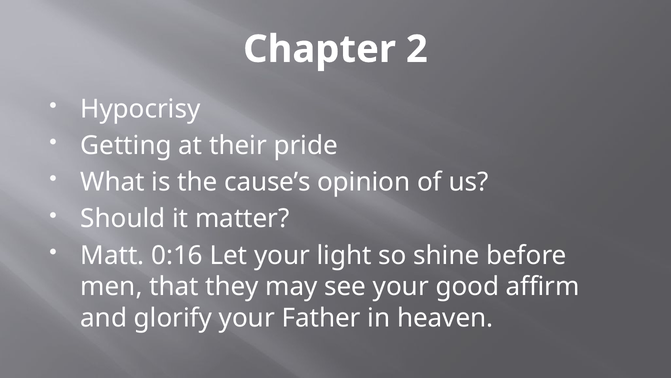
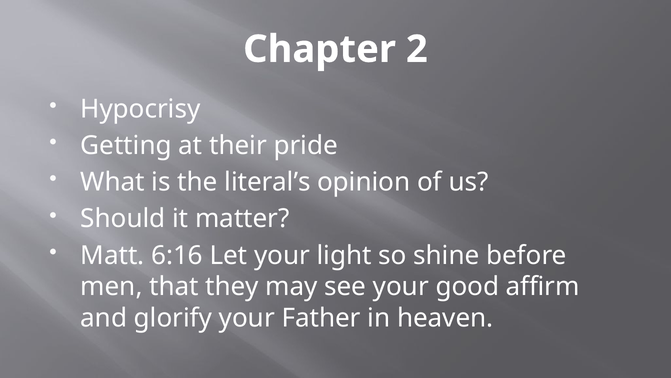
cause’s: cause’s -> literal’s (267, 182)
0:16: 0:16 -> 6:16 (177, 255)
